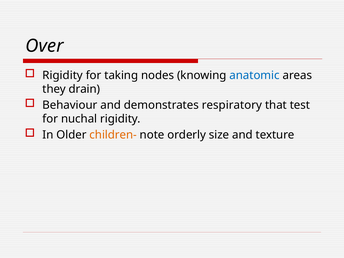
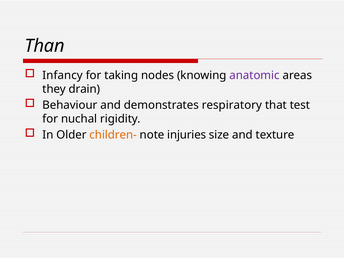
Over: Over -> Than (45, 46)
Rigidity: Rigidity -> Infancy (63, 75)
anatomic colour: blue -> purple (255, 75)
orderly: orderly -> injuries (187, 135)
